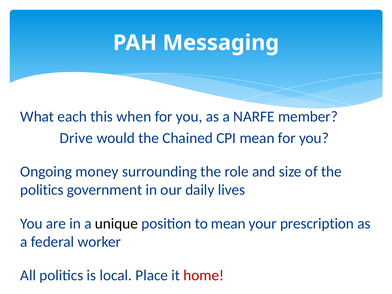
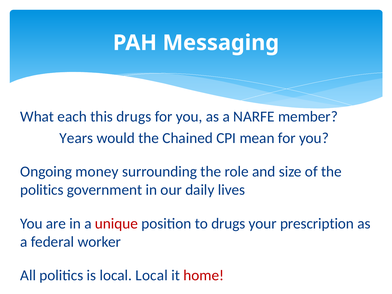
this when: when -> drugs (134, 117)
Drive: Drive -> Years (76, 138)
unique colour: black -> red (117, 223)
to mean: mean -> drugs (228, 223)
local Place: Place -> Local (152, 275)
